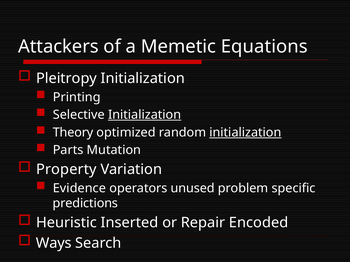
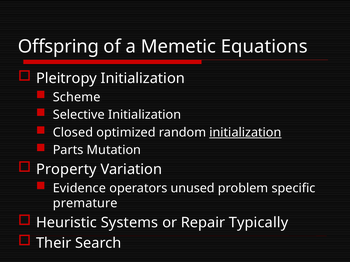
Attackers: Attackers -> Offspring (58, 47)
Printing: Printing -> Scheme (77, 97)
Initialization underline: present -> none (145, 115)
Theory: Theory -> Closed (73, 133)
predictions: predictions -> premature (85, 204)
Inserted: Inserted -> Systems (129, 223)
Encoded: Encoded -> Typically (259, 223)
Ways: Ways -> Their (54, 243)
